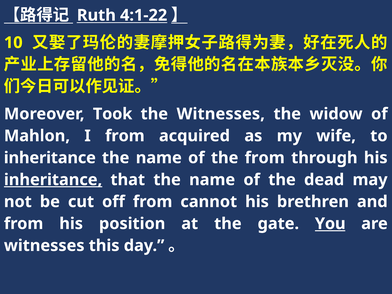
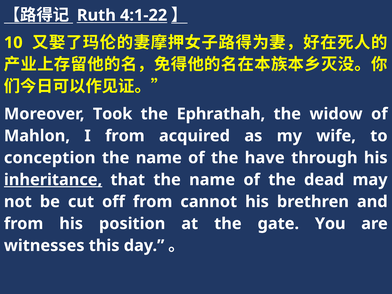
the Witnesses: Witnesses -> Ephrathah (221, 114)
inheritance: inheritance -> conception (50, 158)
the from: from -> have (265, 158)
You underline: present -> none (330, 224)
